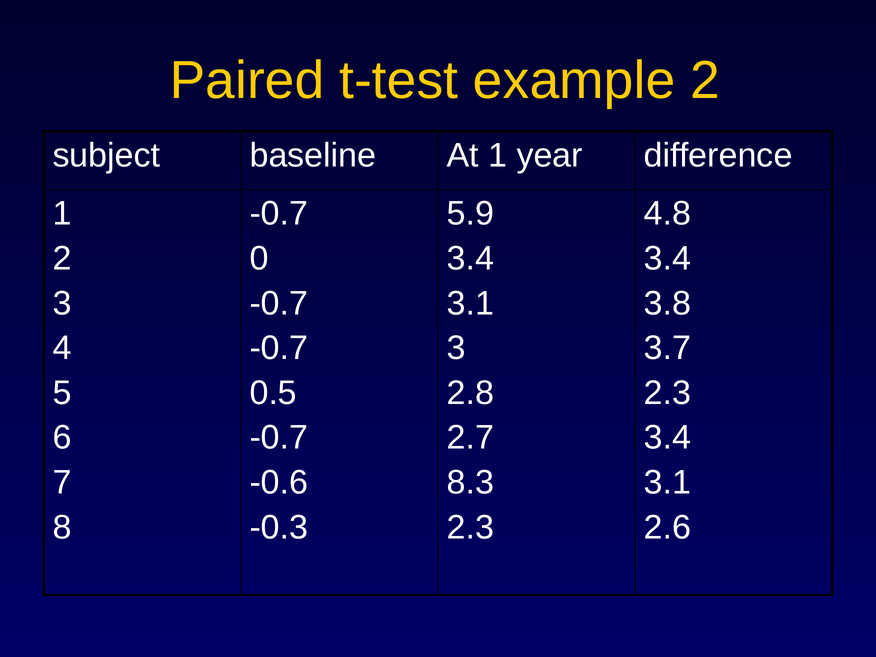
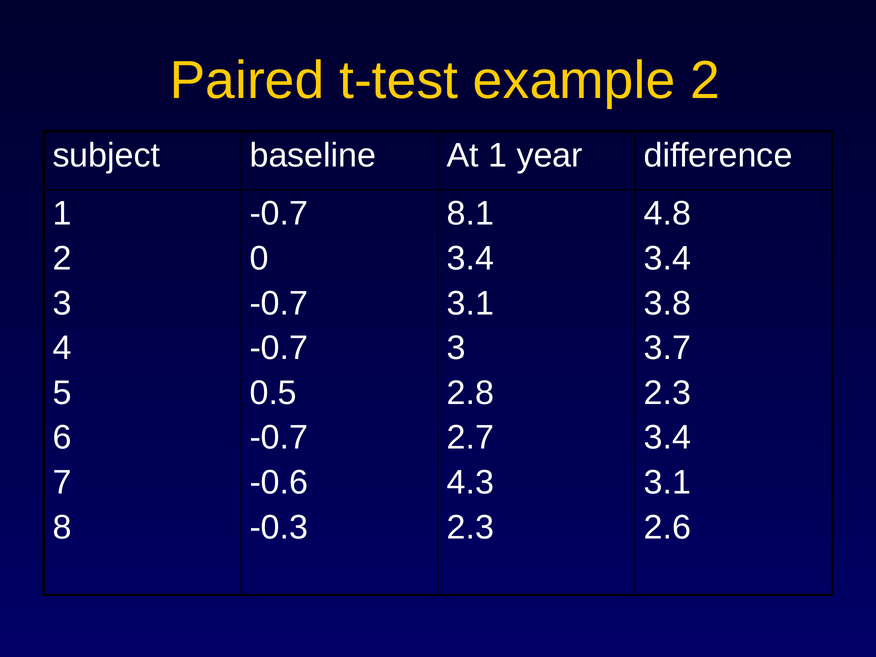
5.9: 5.9 -> 8.1 (470, 214)
8.3: 8.3 -> 4.3 (470, 483)
